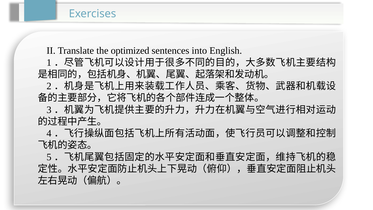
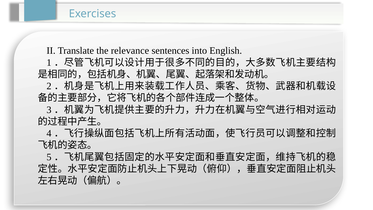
optimized: optimized -> relevance (130, 51)
